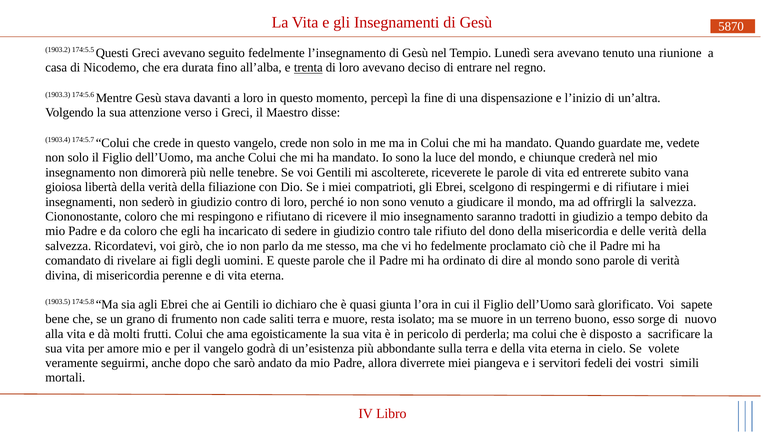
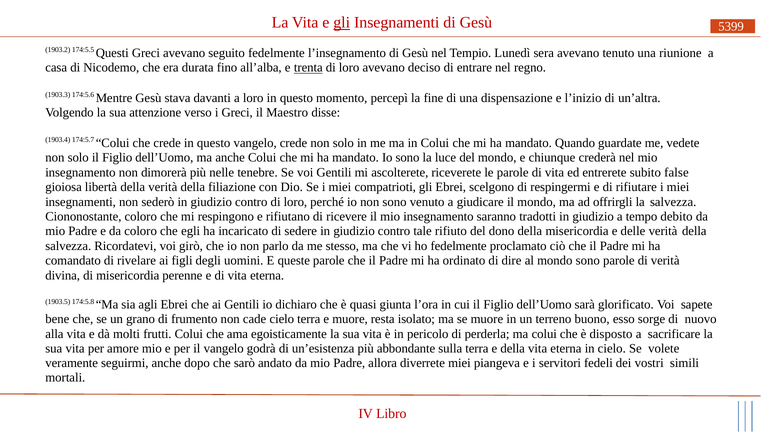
gli underline: none -> present (342, 23)
5870: 5870 -> 5399 (731, 26)
vana: vana -> false (676, 172)
cade saliti: saliti -> cielo (282, 319)
